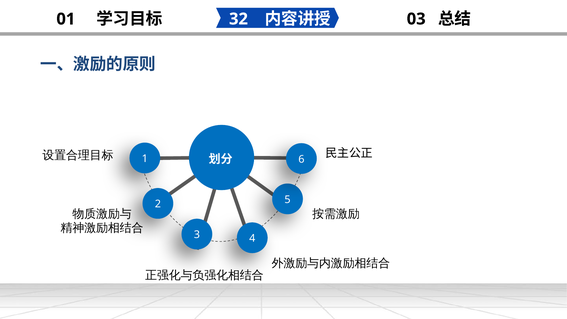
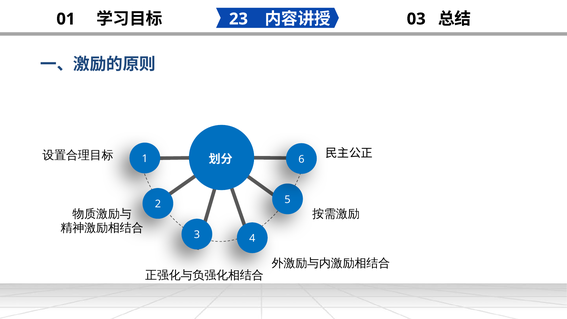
32: 32 -> 23 (238, 19)
